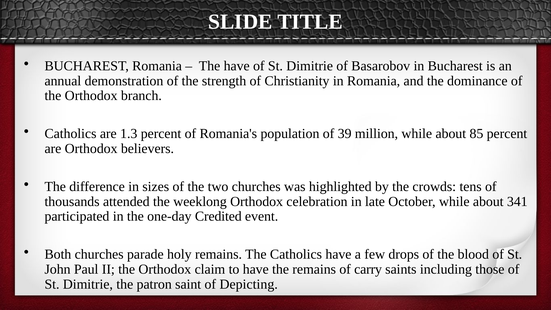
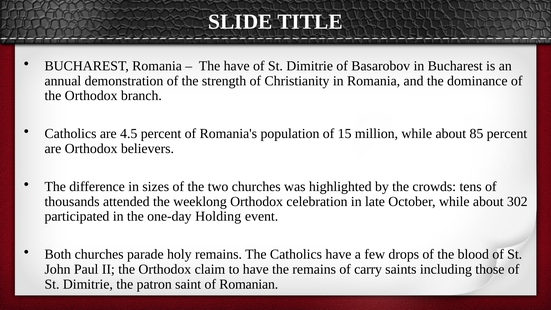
1.3: 1.3 -> 4.5 (129, 134)
39: 39 -> 15 (345, 134)
341: 341 -> 302 (517, 201)
Credited: Credited -> Holding (218, 216)
Depicting: Depicting -> Romanian (249, 284)
